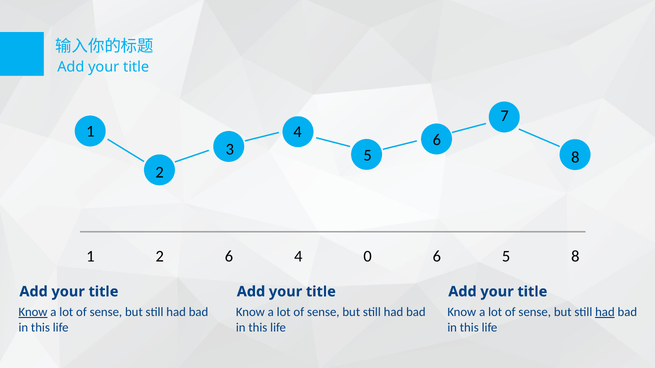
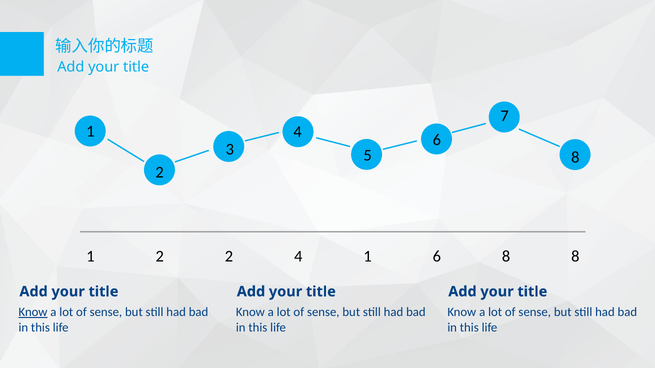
2 6: 6 -> 2 (229, 256)
4 0: 0 -> 1 (368, 256)
6 5: 5 -> 8 (506, 256)
had underline: present -> none (605, 313)
